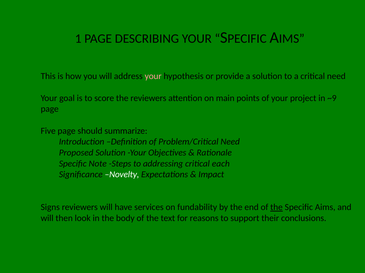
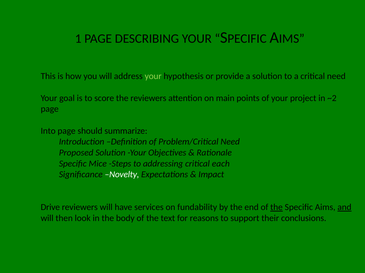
your colour: pink -> light green (153, 76)
~9: ~9 -> ~2 (332, 98)
Five: Five -> Into (48, 131)
Note: Note -> Mice (98, 164)
Signs: Signs -> Drive (50, 208)
and underline: none -> present (344, 208)
